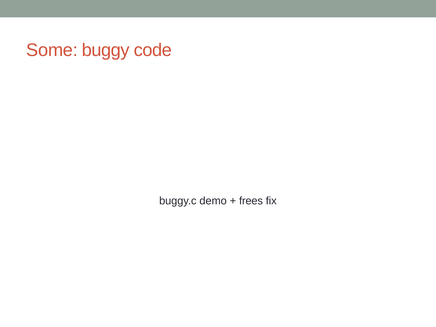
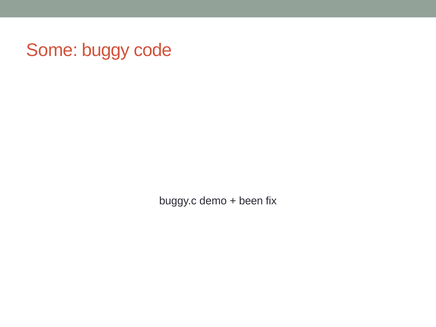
frees: frees -> been (251, 201)
